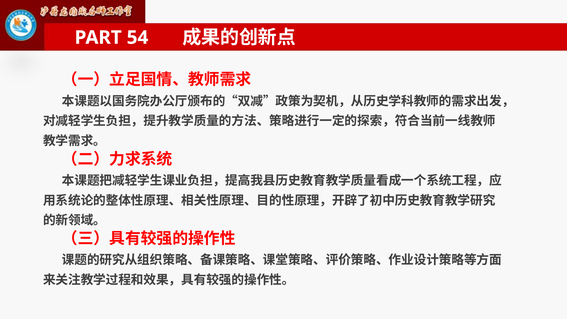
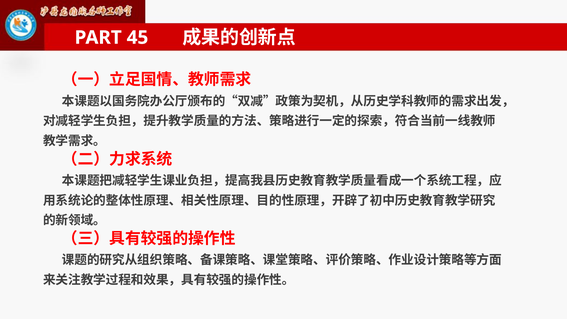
54: 54 -> 45 (137, 38)
